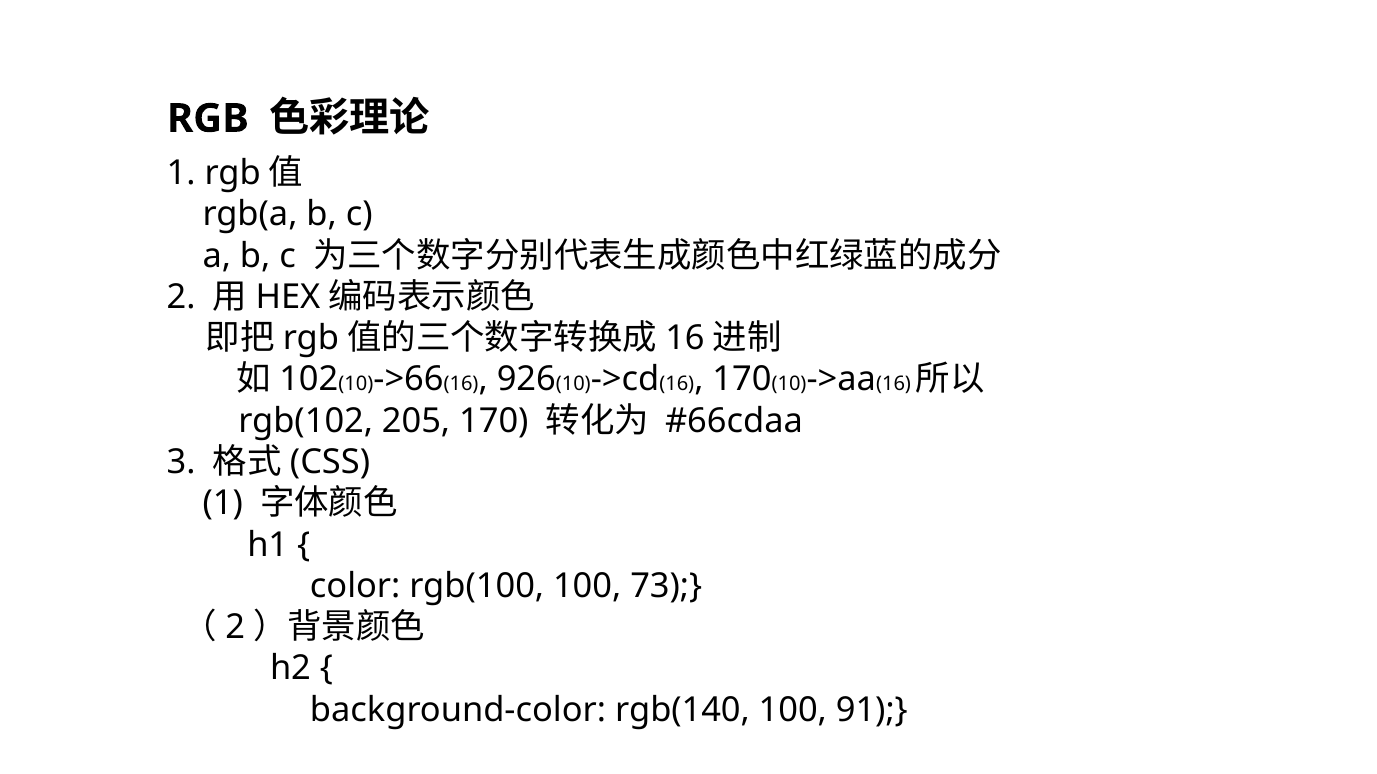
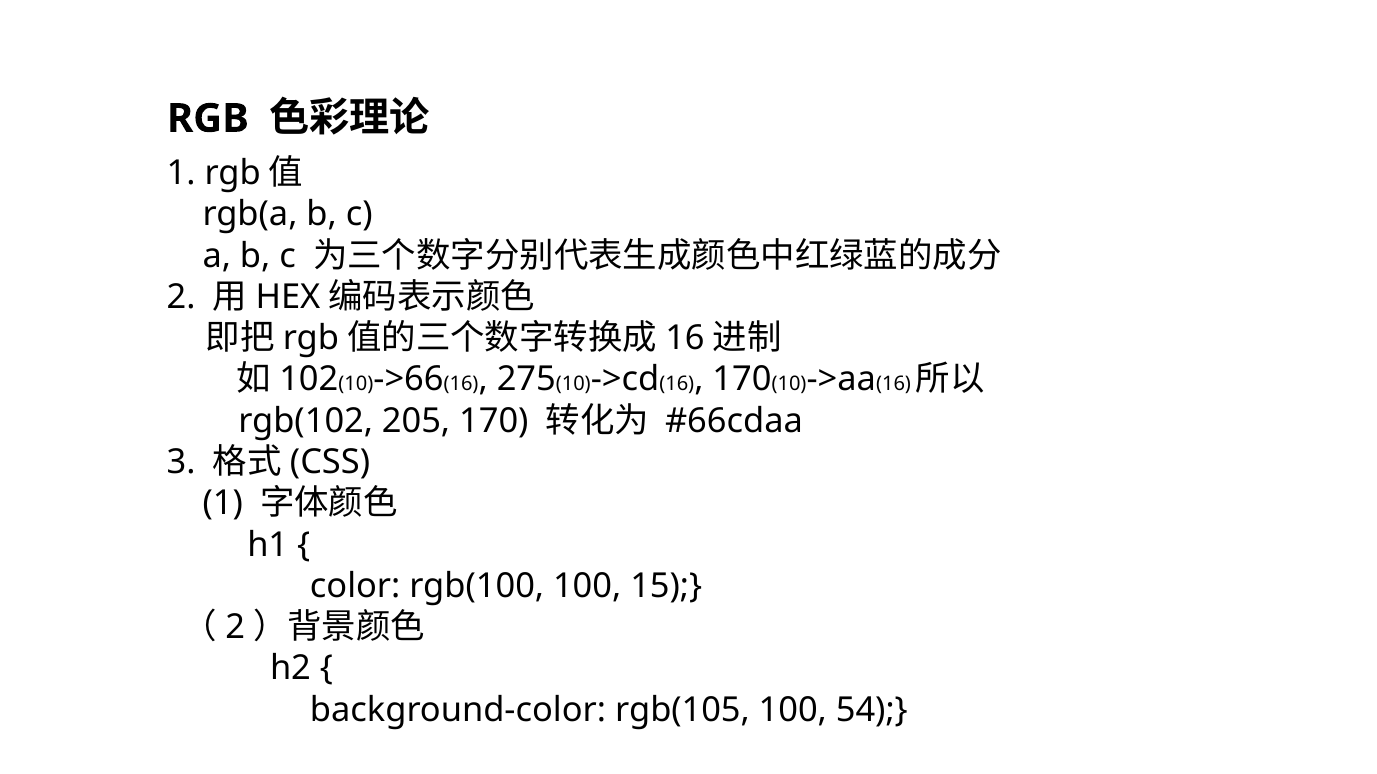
926: 926 -> 275 (526, 380)
73: 73 -> 15 (666, 586)
rgb(140: rgb(140 -> rgb(105 (682, 710)
91: 91 -> 54 (872, 710)
